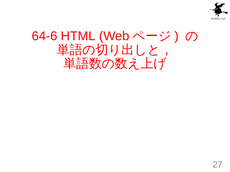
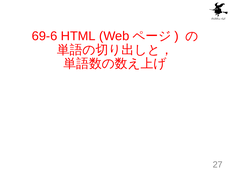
64-6: 64-6 -> 69-6 (45, 36)
